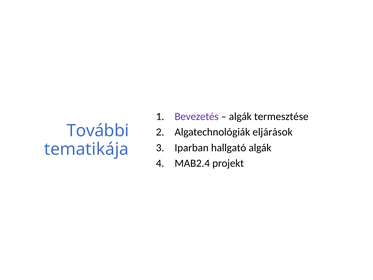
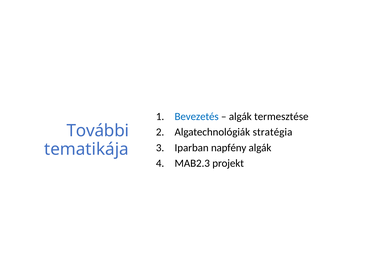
Bevezetés colour: purple -> blue (197, 116)
eljárások: eljárások -> stratégia (273, 132)
hallgató: hallgató -> napfény (229, 148)
MAB2.4: MAB2.4 -> MAB2.3 (192, 163)
